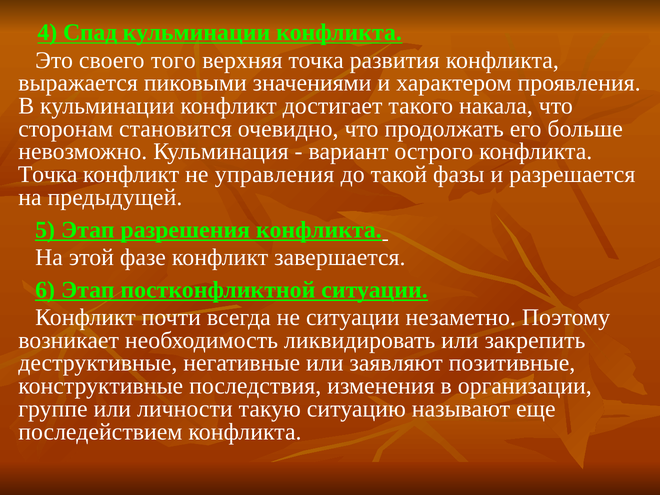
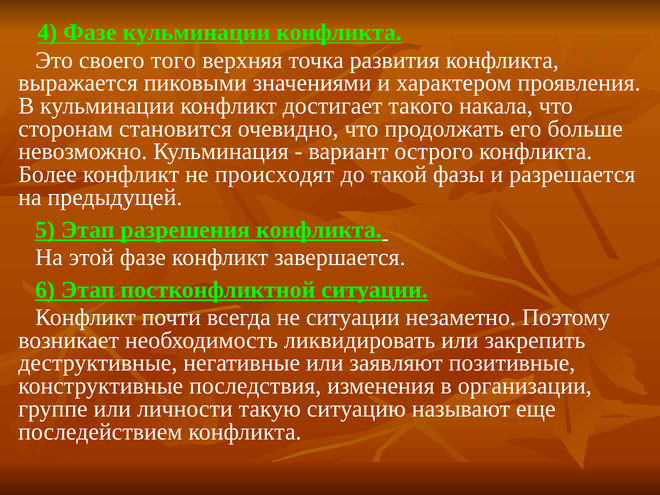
4 Спад: Спад -> Фазе (90, 33)
Точка: Точка -> Более (48, 174)
управления: управления -> происходят (274, 174)
